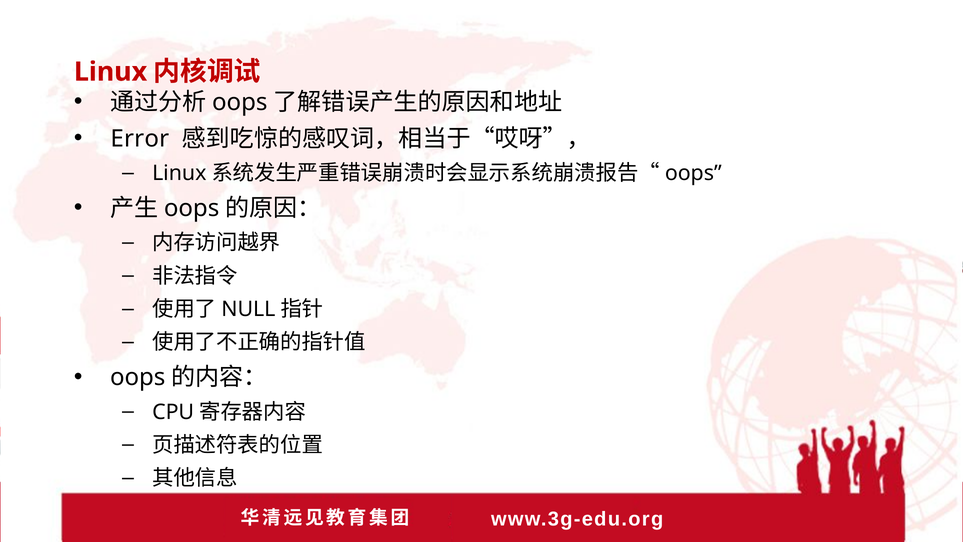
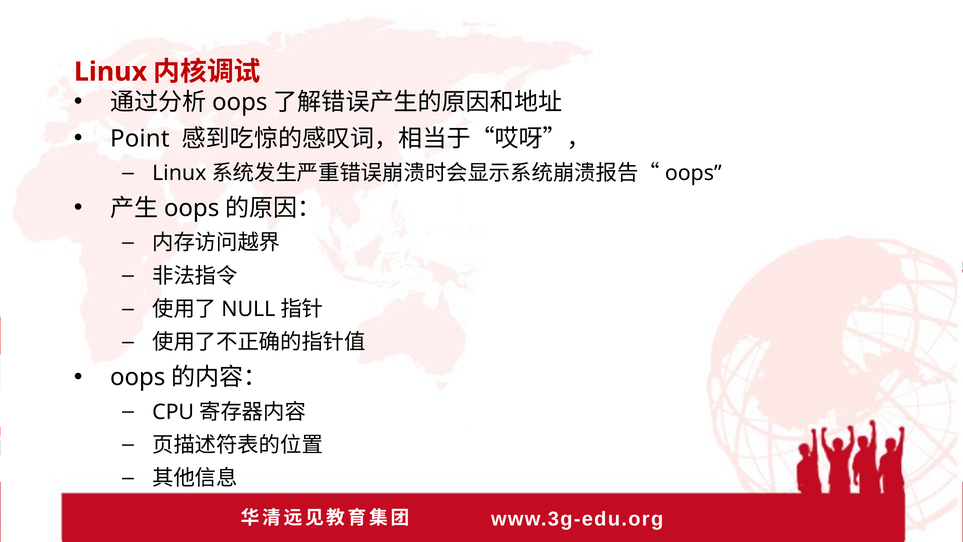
Error: Error -> Point (140, 139)
